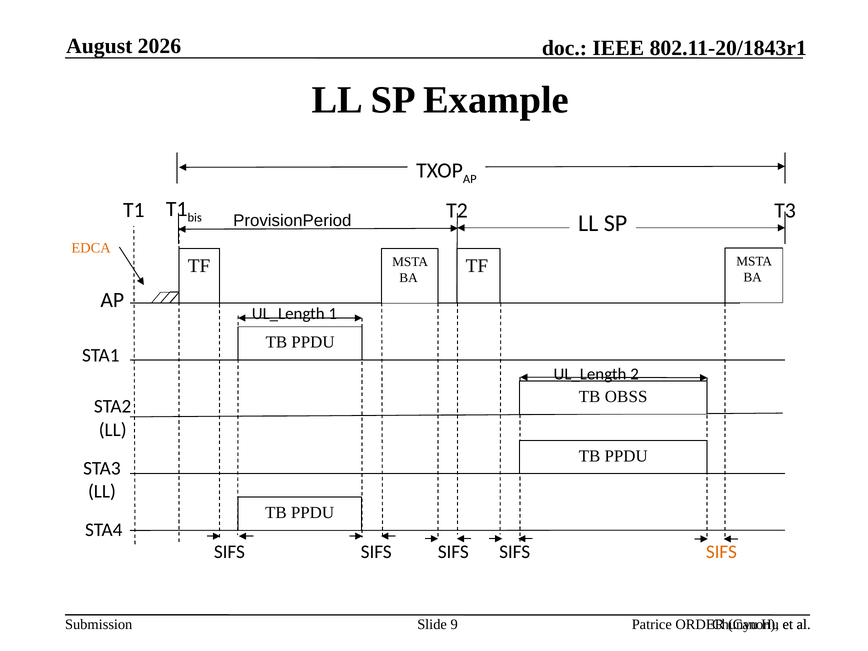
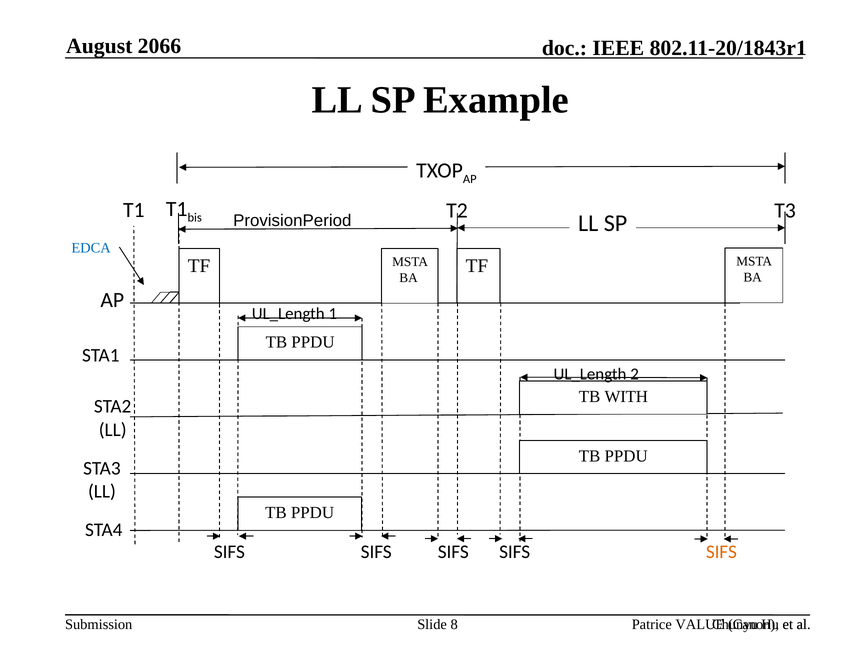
2026: 2026 -> 2066 (159, 46)
EDCA colour: orange -> blue (91, 248)
OBSS: OBSS -> WITH (626, 397)
9: 9 -> 8 (454, 624)
ORDER: ORDER -> VALUE (700, 624)
